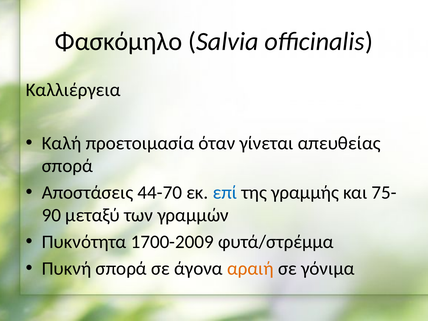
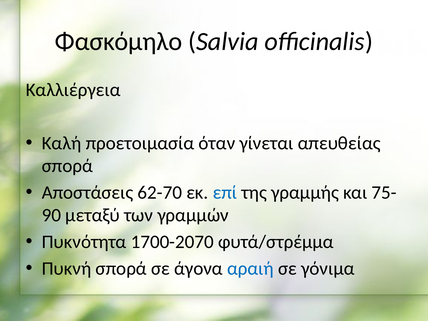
44-70: 44-70 -> 62-70 (160, 193)
1700-2009: 1700-2009 -> 1700-2070 (172, 242)
αραιή colour: orange -> blue (250, 269)
